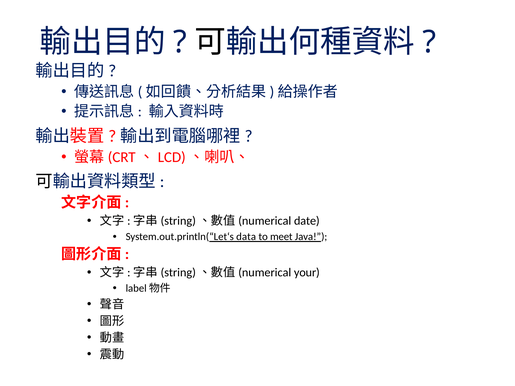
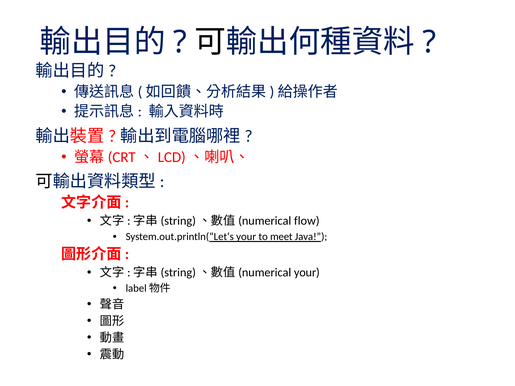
date: date -> flow (307, 221)
System.out.println(“Let‘s data: data -> your (246, 237)
